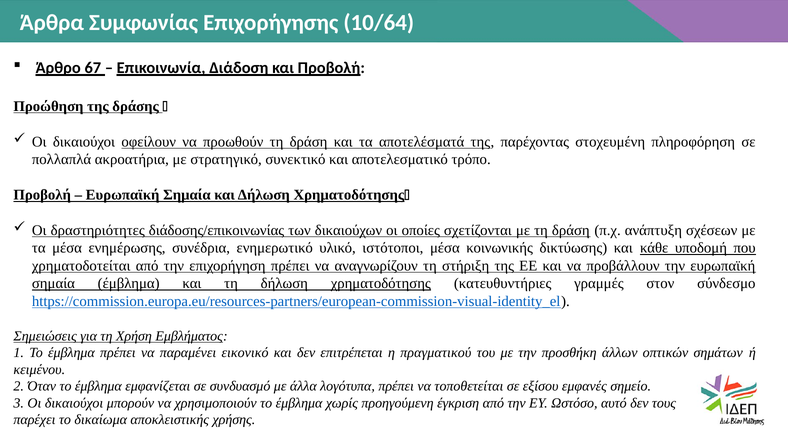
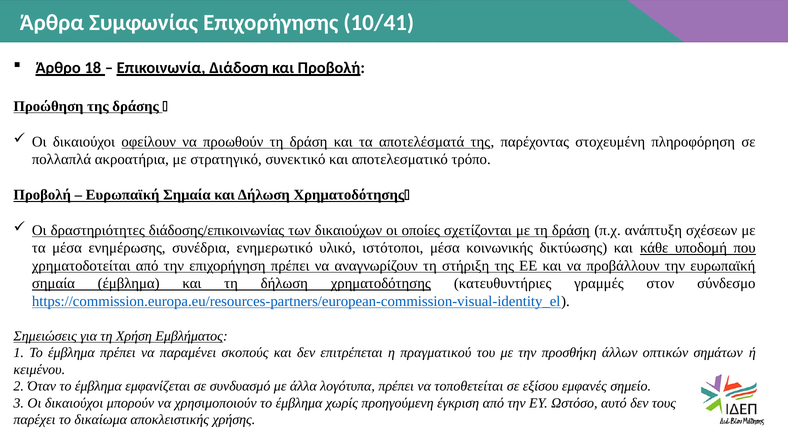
10/64: 10/64 -> 10/41 (379, 23)
67: 67 -> 18 (93, 68)
εικονικό: εικονικό -> σκοπούς (245, 353)
